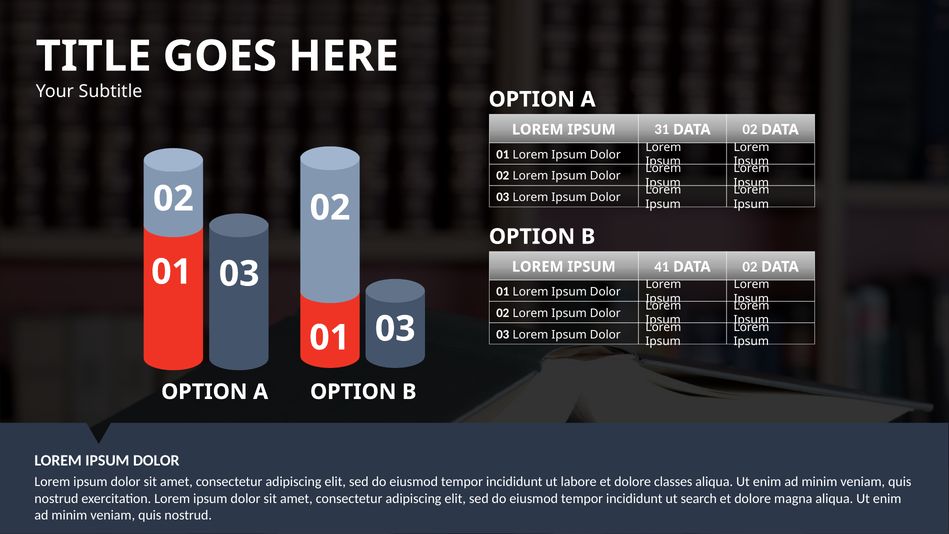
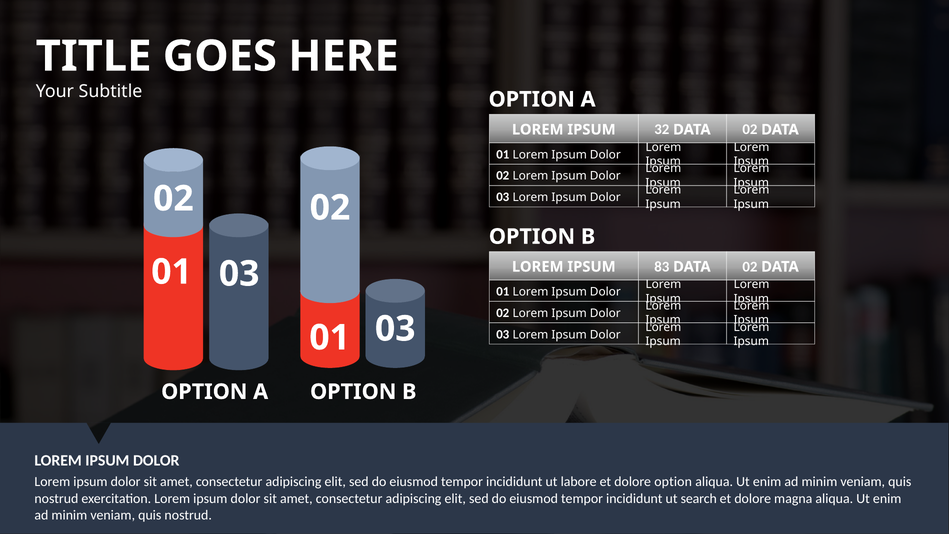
31: 31 -> 32 (662, 130)
41: 41 -> 83 (662, 267)
dolore classes: classes -> option (673, 482)
